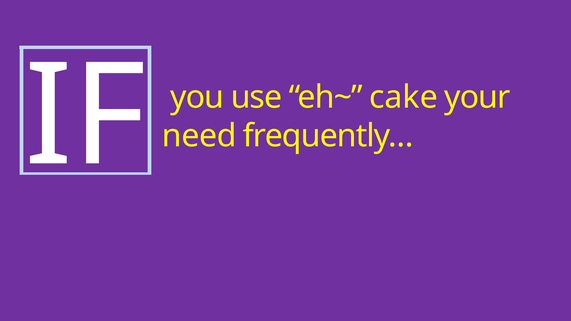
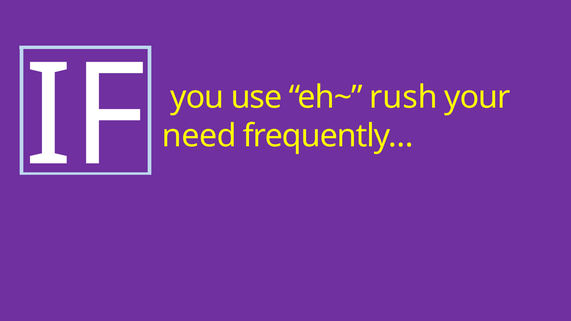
cake: cake -> rush (403, 97)
